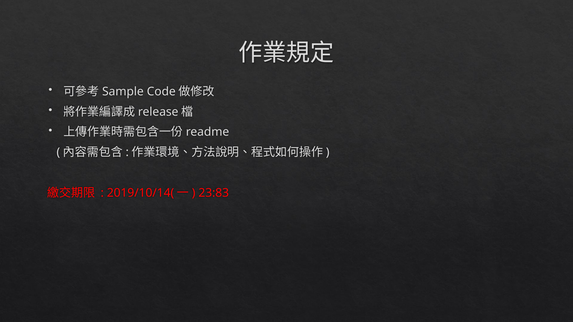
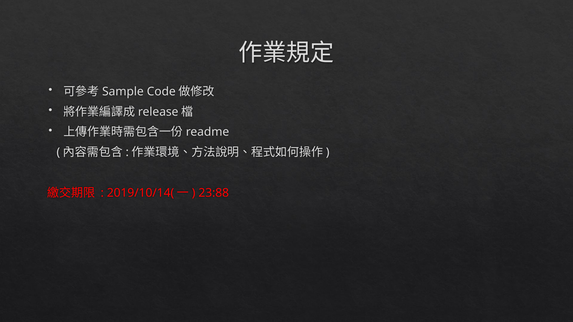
23:83: 23:83 -> 23:88 (214, 193)
